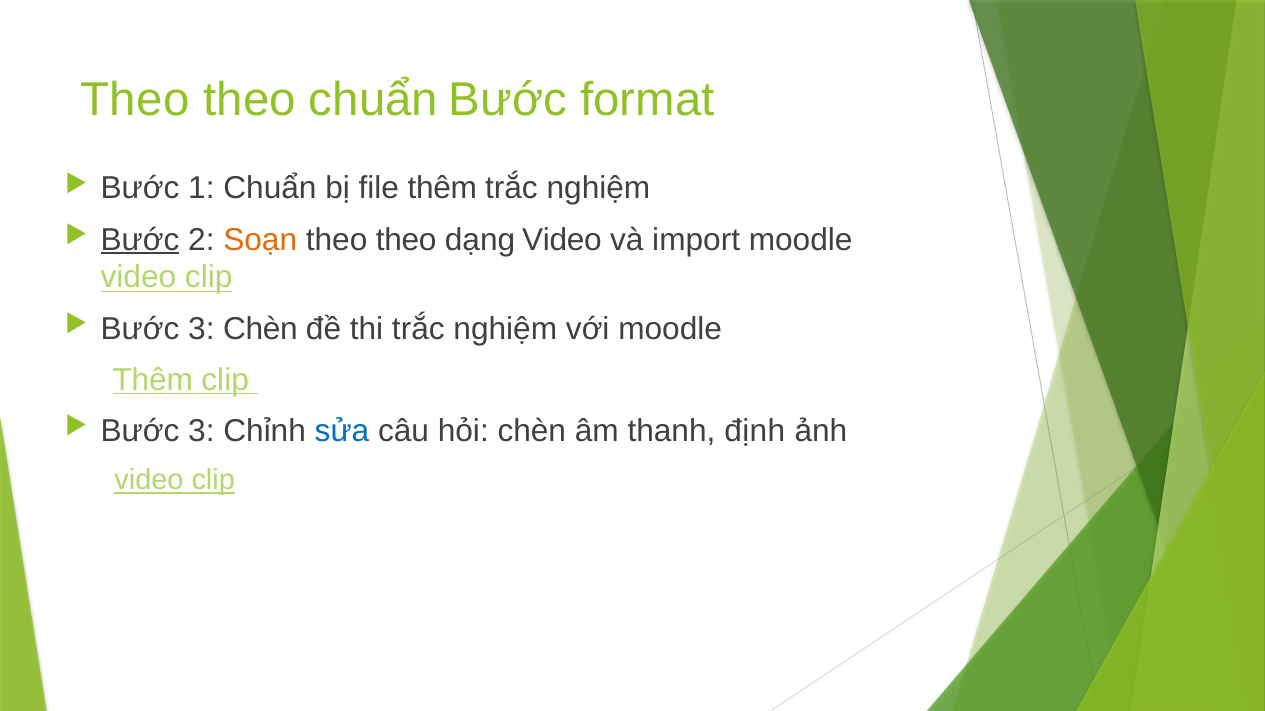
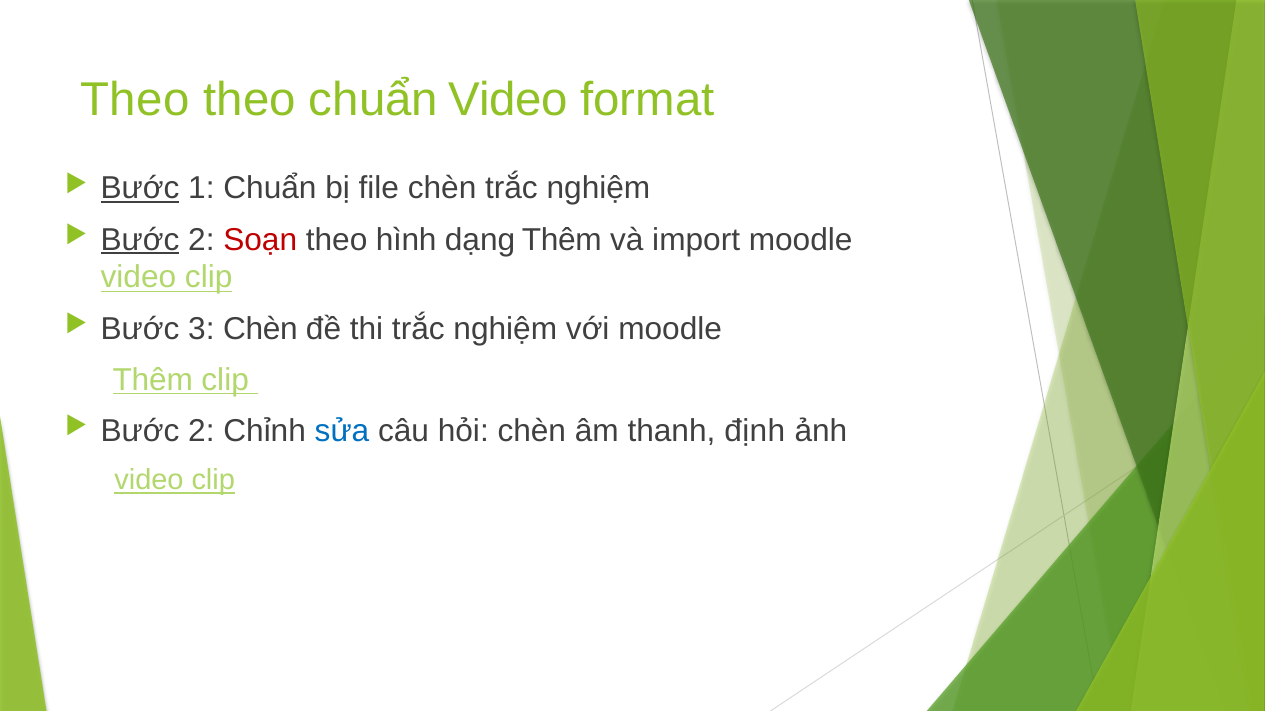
chuẩn Bước: Bước -> Video (508, 100)
Bước underline: none -> present (140, 189)
file thêm: thêm -> chèn (442, 189)
Soạn colour: orange -> red (260, 240)
theo: theo -> hình (406, 240)
dạng Video: Video -> Thêm (562, 240)
3: 3 -> 2 (201, 431)
